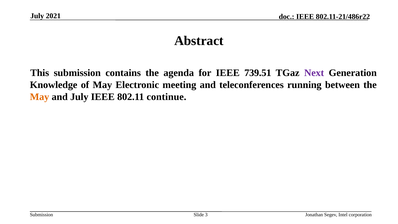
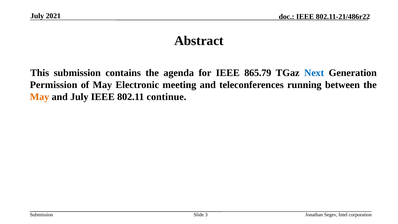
739.51: 739.51 -> 865.79 (258, 73)
Next colour: purple -> blue (314, 73)
Knowledge: Knowledge -> Permission (54, 85)
